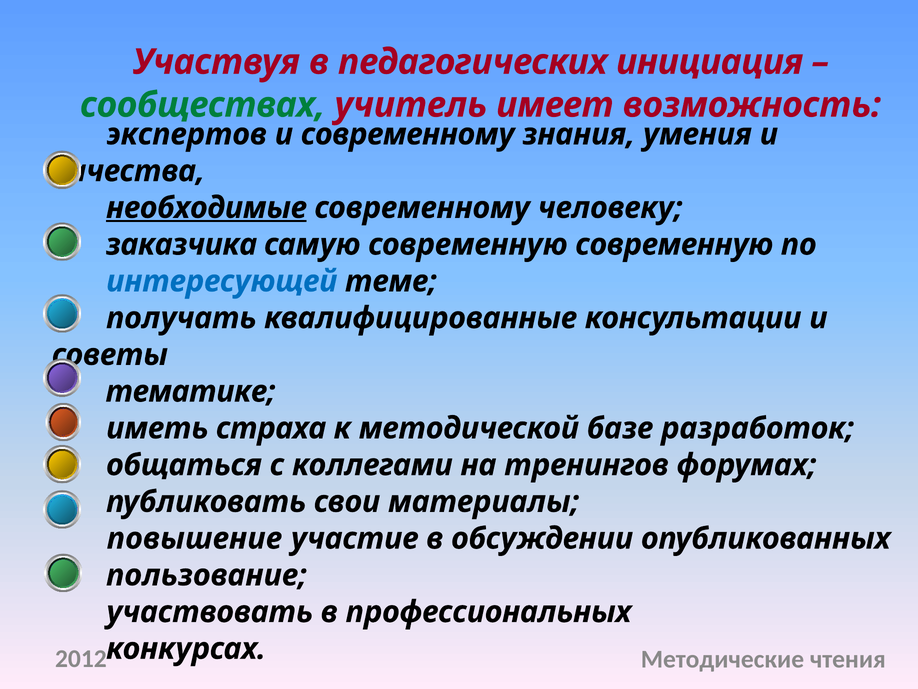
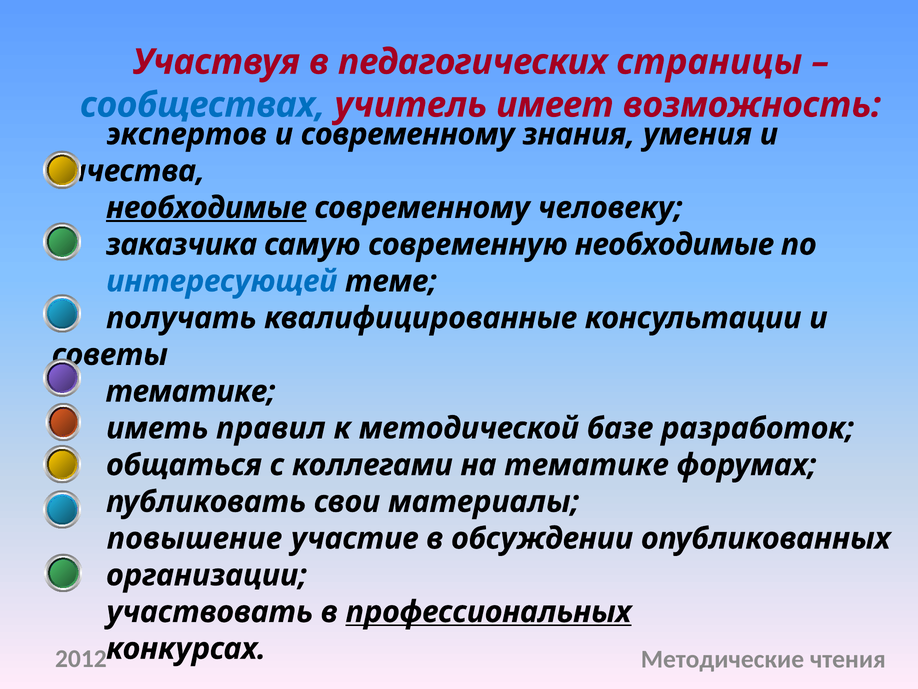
инициация: инициация -> страницы (709, 62)
сообществах colour: green -> blue (203, 105)
современную современную: современную -> необходимые (674, 244)
страха: страха -> правил (271, 428)
на тренингов: тренингов -> тематике (586, 465)
пользование: пользование -> организации (207, 575)
профессиональных underline: none -> present (489, 612)
